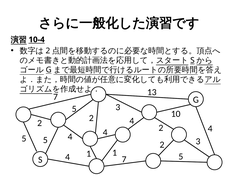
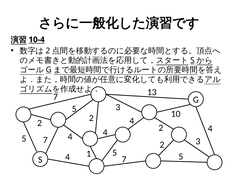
5 5: 5 -> 7 (45, 140)
1 1: 1 -> 5 (115, 152)
